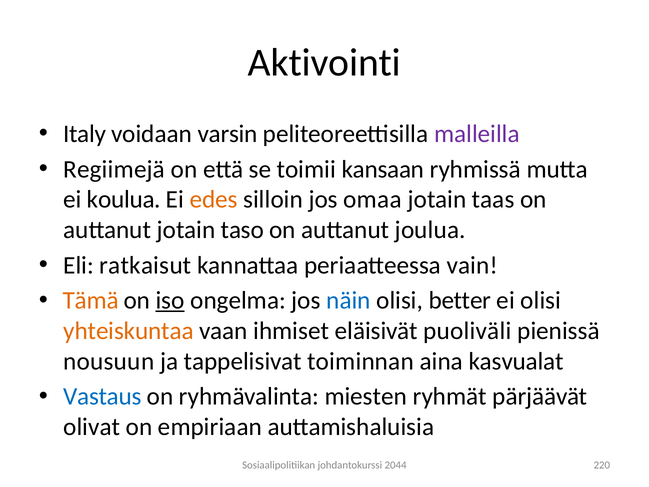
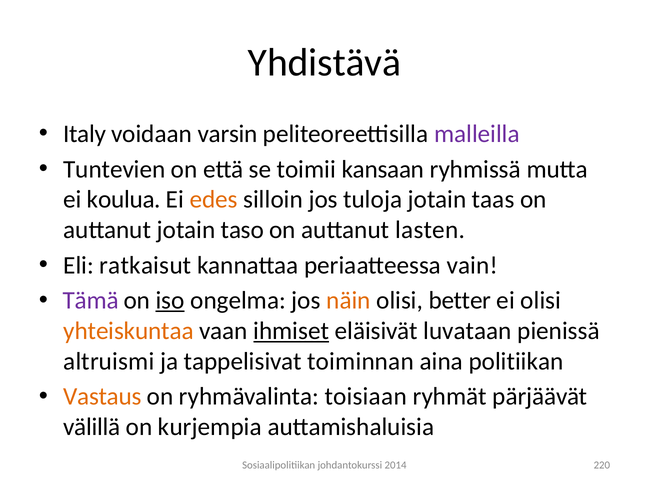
Aktivointi: Aktivointi -> Yhdistävä (325, 63)
Regiimejä: Regiimejä -> Tuntevien (114, 169)
omaa: omaa -> tuloja (373, 199)
joulua: joulua -> lasten (430, 230)
Tämä colour: orange -> purple (91, 300)
näin colour: blue -> orange (348, 300)
ihmiset underline: none -> present (291, 331)
puoliväli: puoliväli -> luvataan (468, 331)
nousuun: nousuun -> altruismi (109, 361)
kasvualat: kasvualat -> politiikan (516, 361)
Vastaus colour: blue -> orange (102, 396)
miesten: miesten -> toisiaan (366, 396)
olivat: olivat -> välillä (92, 427)
empiriaan: empiriaan -> kurjempia (210, 427)
2044: 2044 -> 2014 (396, 465)
